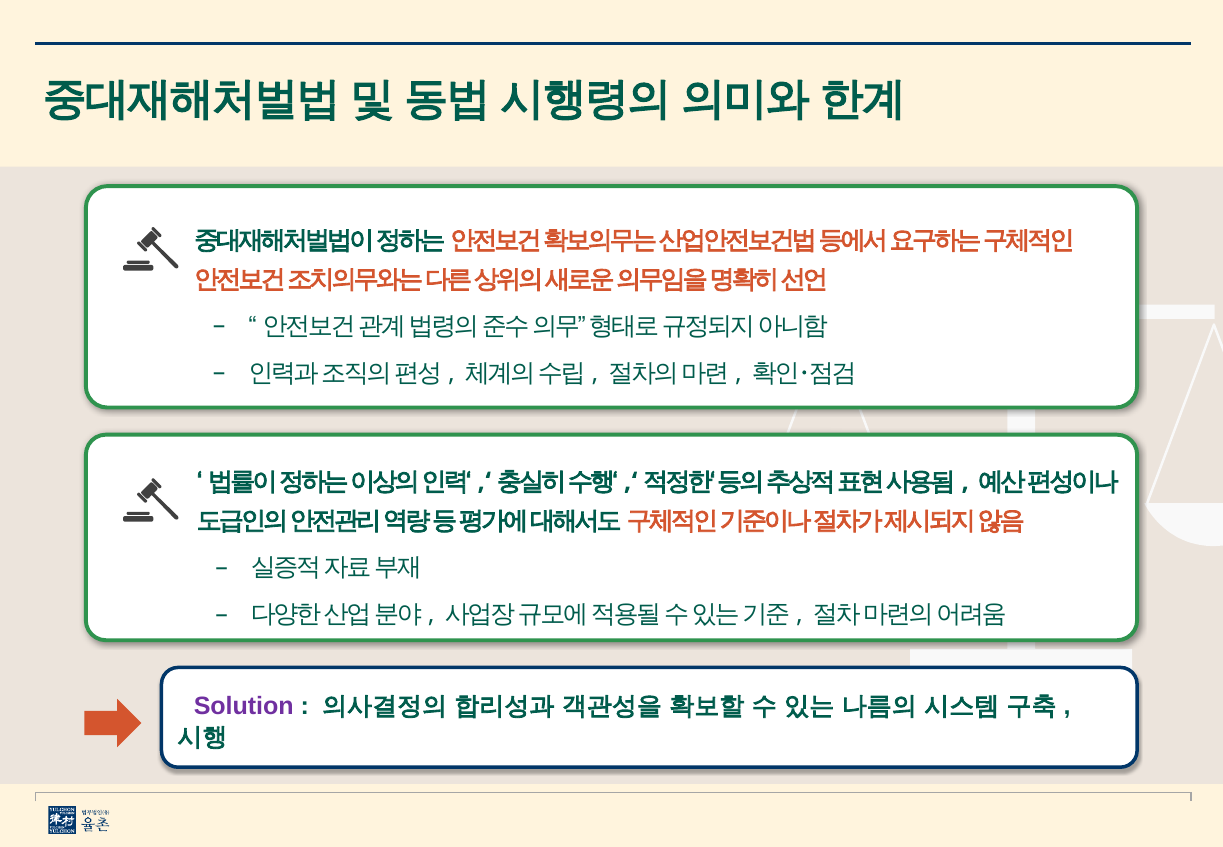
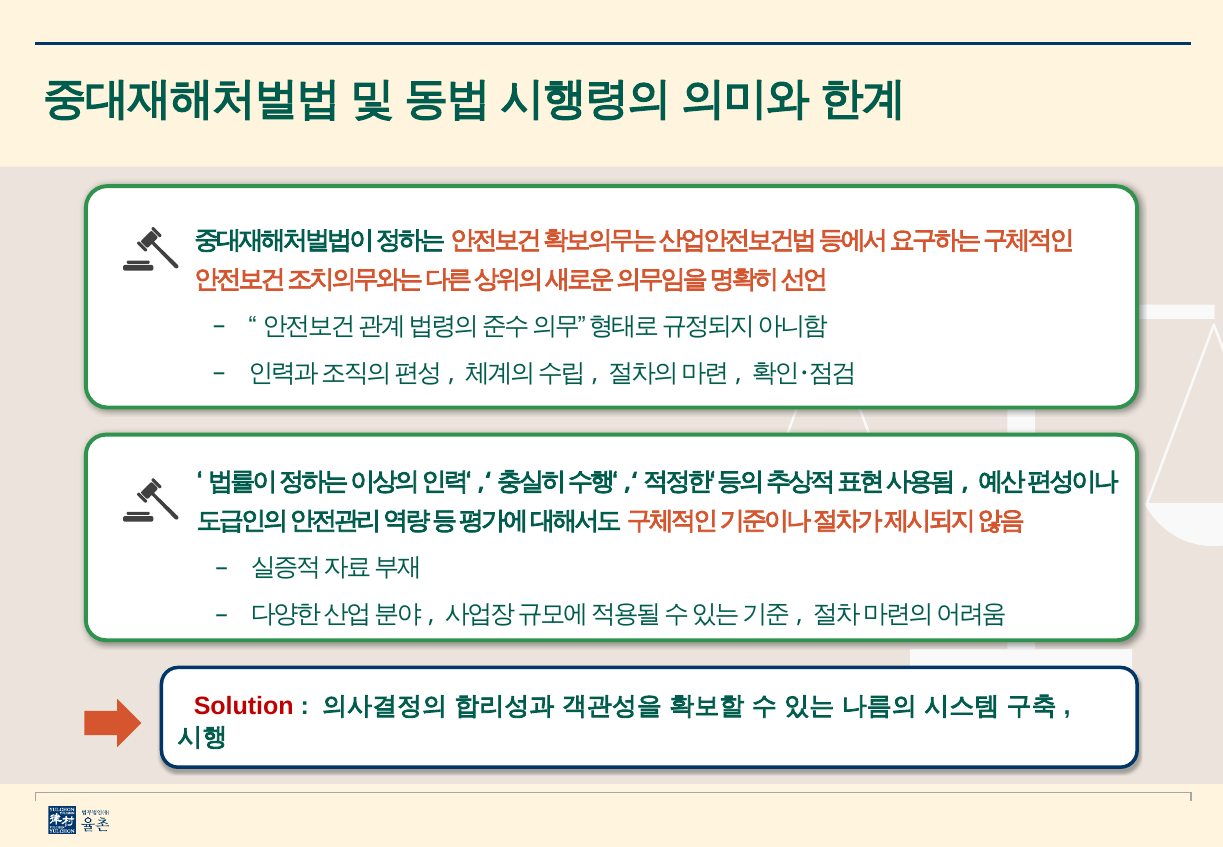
Solution colour: purple -> red (244, 706)
